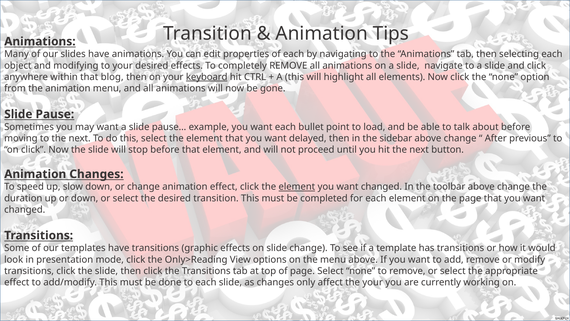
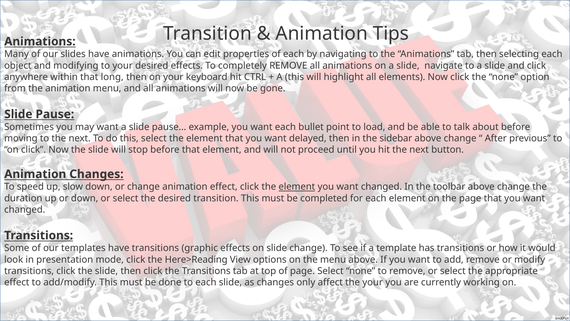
blog: blog -> long (112, 77)
keyboard underline: present -> none (207, 77)
Only>Reading: Only>Reading -> Here>Reading (196, 259)
